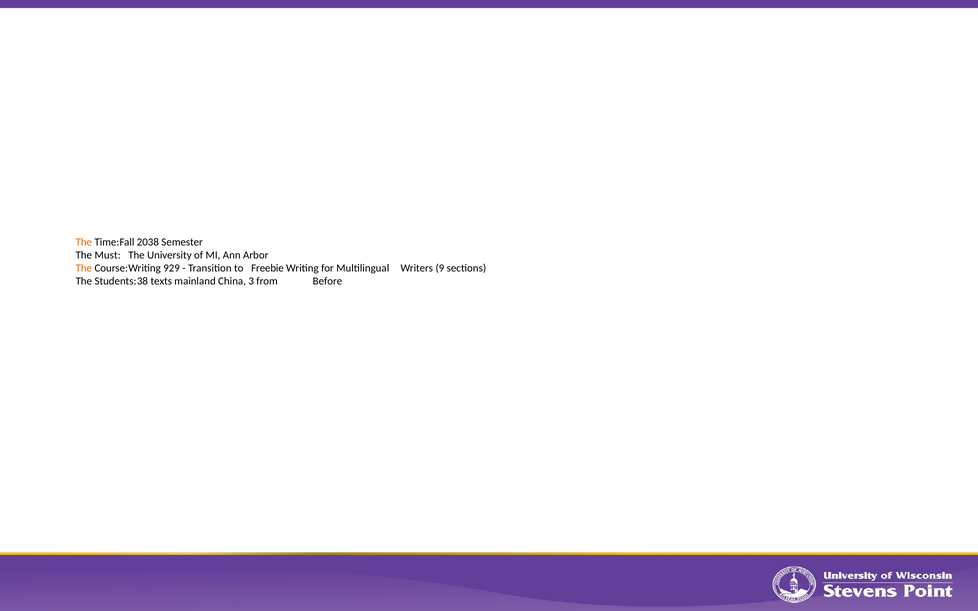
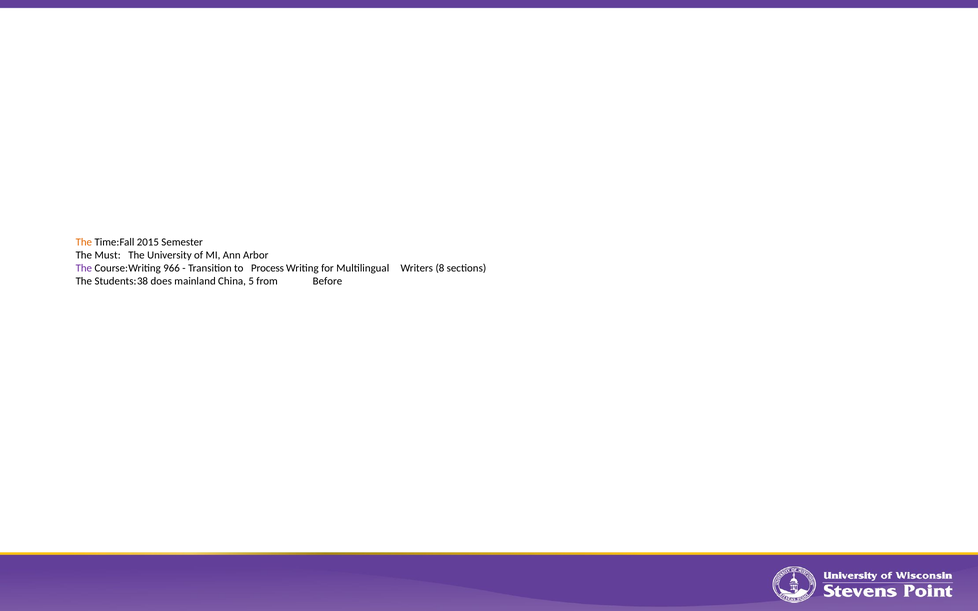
2038: 2038 -> 2015 (148, 242)
The colour: orange -> purple (84, 268)
929: 929 -> 966 (172, 268)
Freebie: Freebie -> Process (267, 268)
9: 9 -> 8 (440, 268)
texts: texts -> does (161, 281)
3: 3 -> 5 (251, 281)
